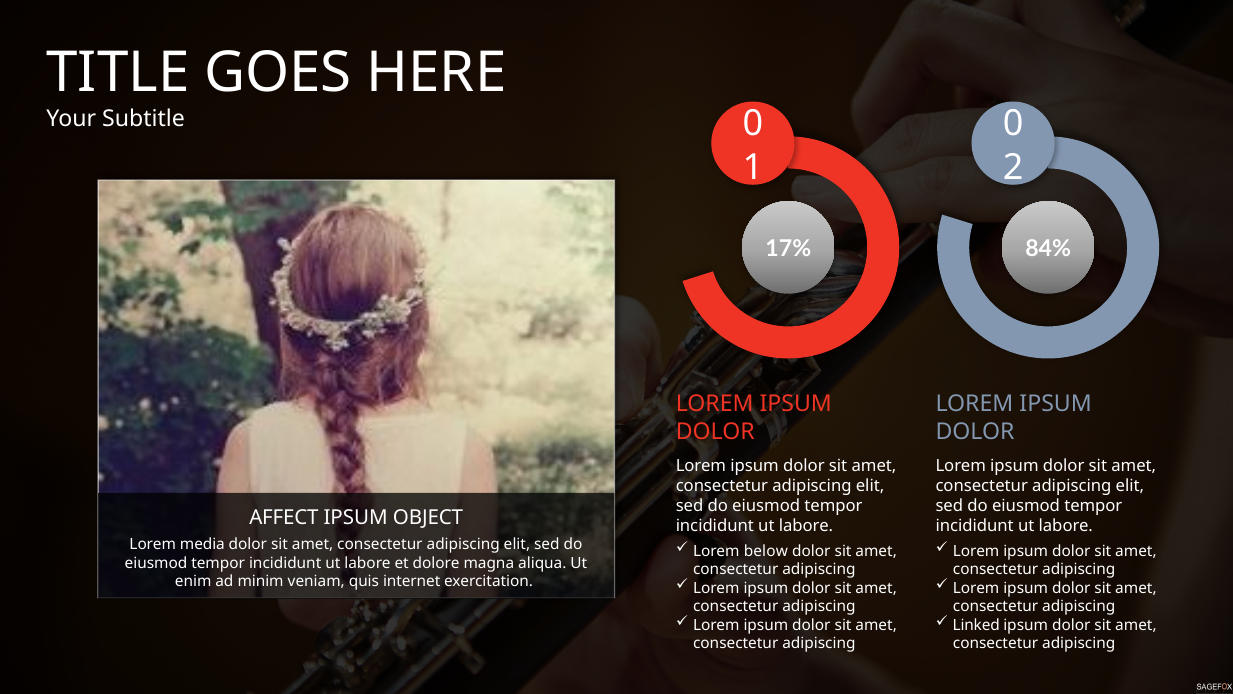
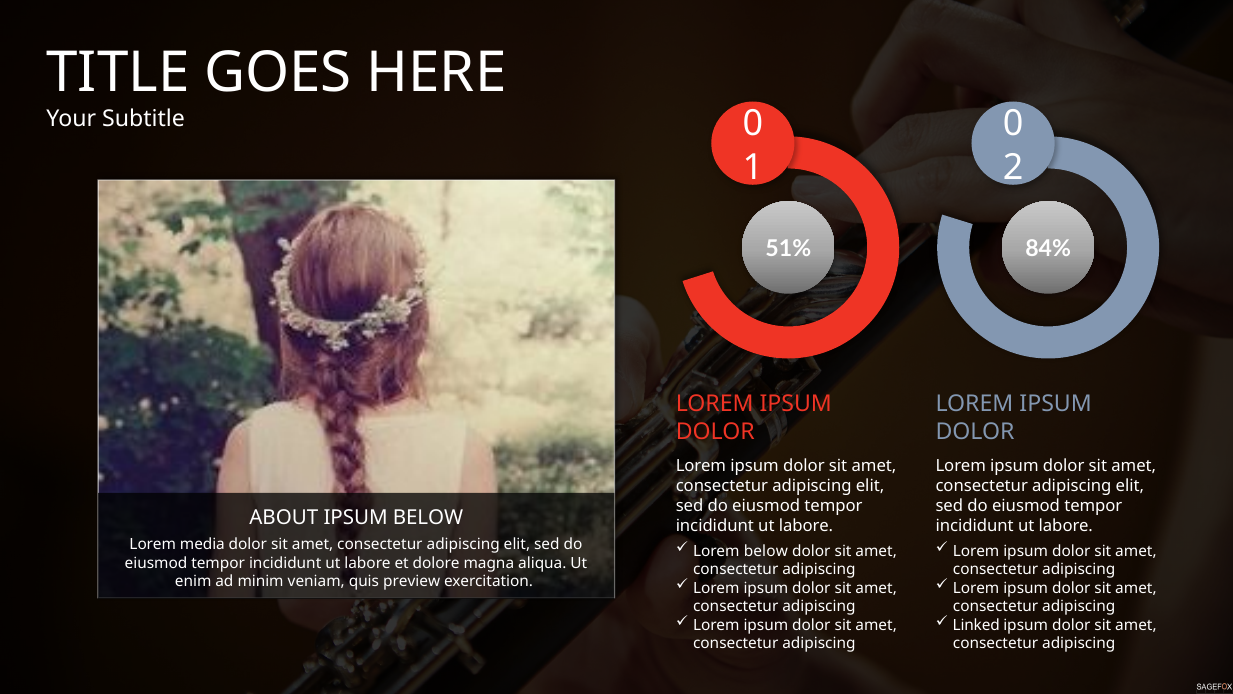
17%: 17% -> 51% (788, 249)
AFFECT: AFFECT -> ABOUT (284, 518)
IPSUM OBJECT: OBJECT -> BELOW (428, 518)
internet: internet -> preview (412, 581)
